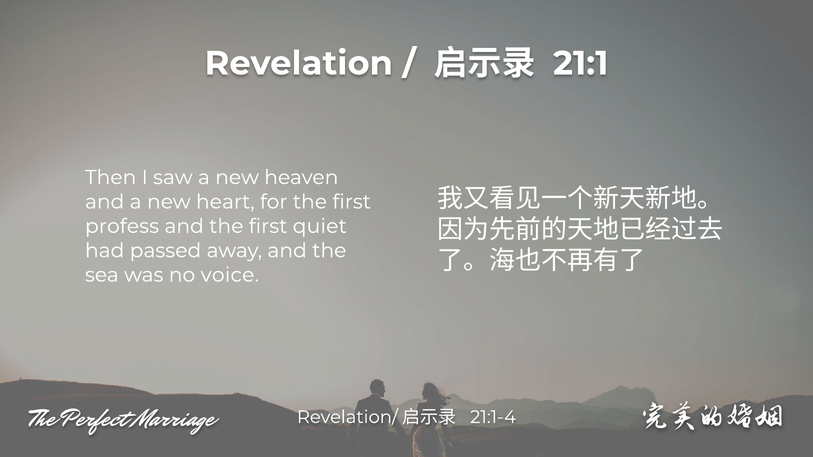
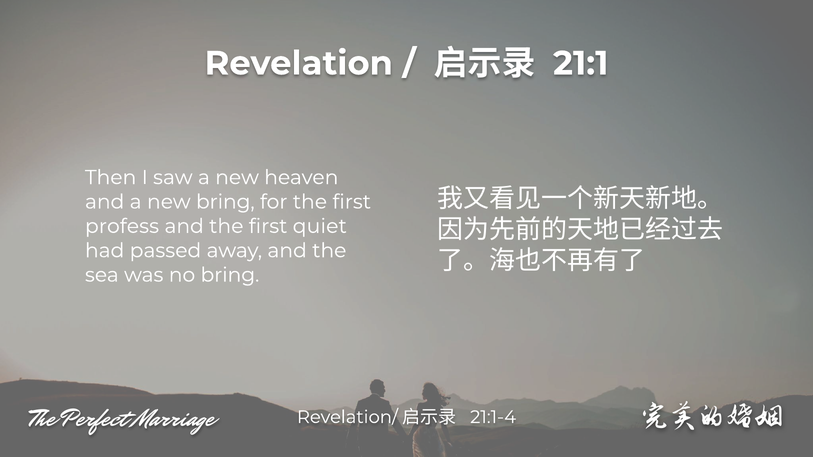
new heart: heart -> bring (225, 202)
no voice: voice -> bring (230, 275)
